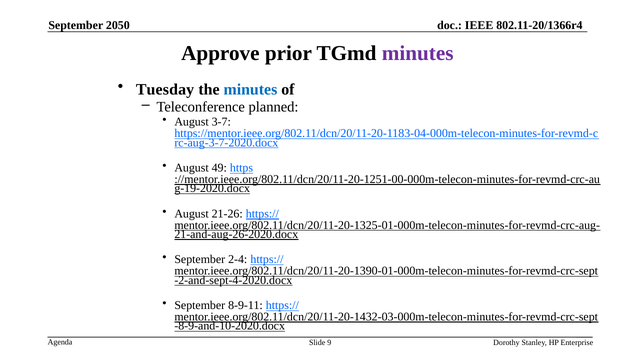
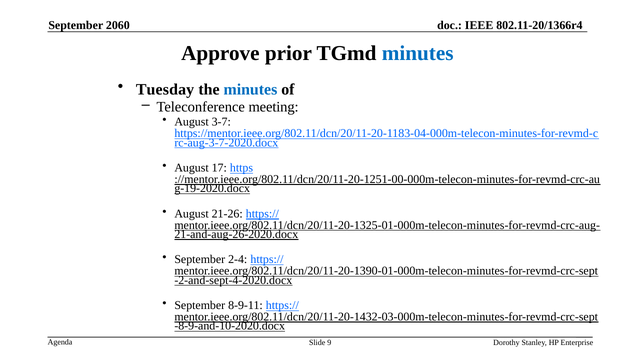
2050: 2050 -> 2060 (118, 25)
minutes colour: purple -> blue (418, 53)
planned: planned -> meeting (274, 107)
49: 49 -> 17 (219, 168)
